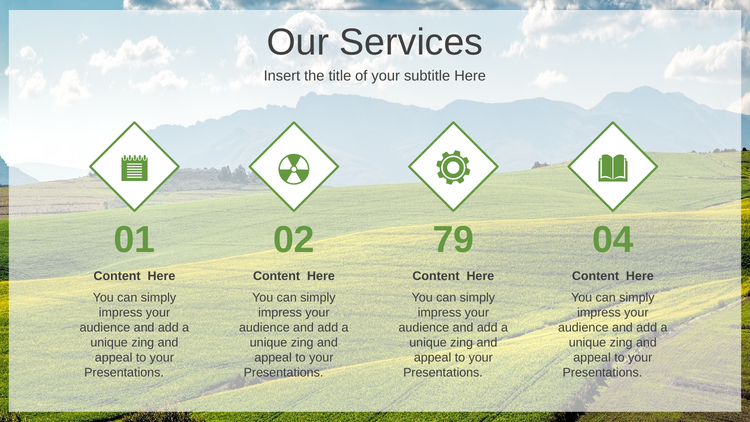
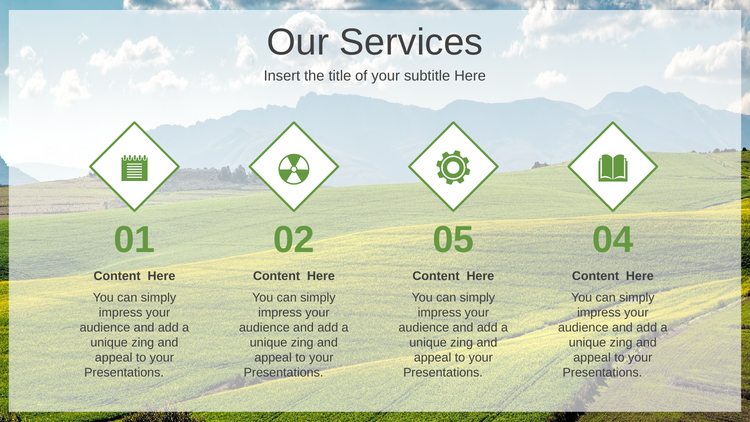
79: 79 -> 05 (453, 240)
